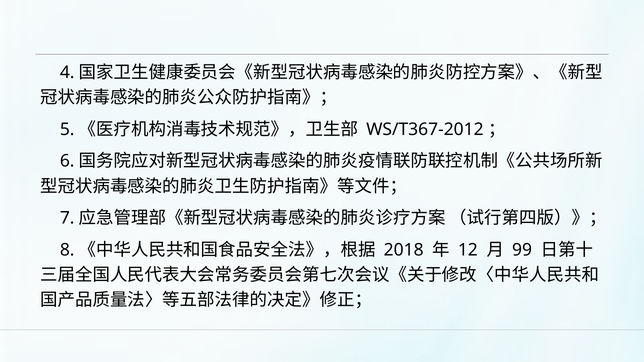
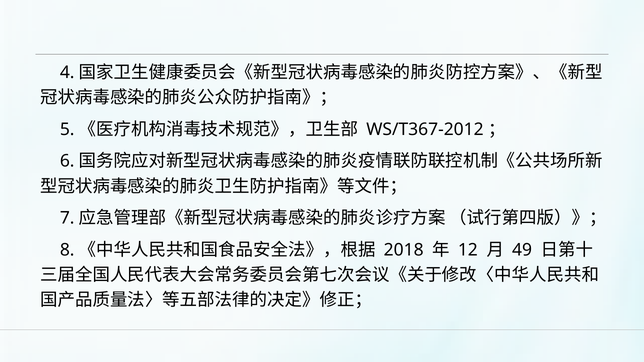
99: 99 -> 49 (522, 250)
